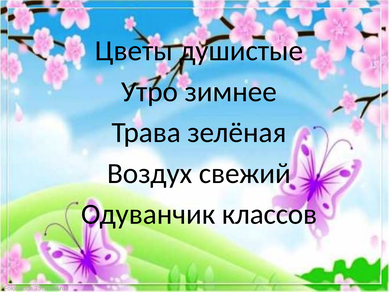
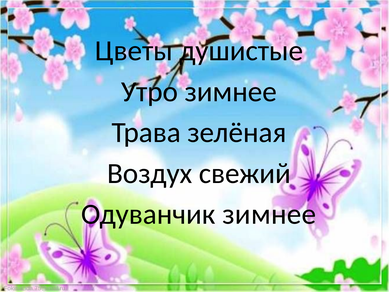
Одуванчик классов: классов -> зимнее (269, 214)
